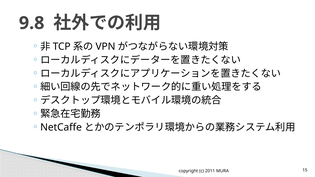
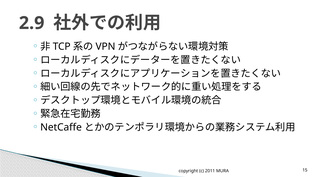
9.8: 9.8 -> 2.9 (32, 23)
